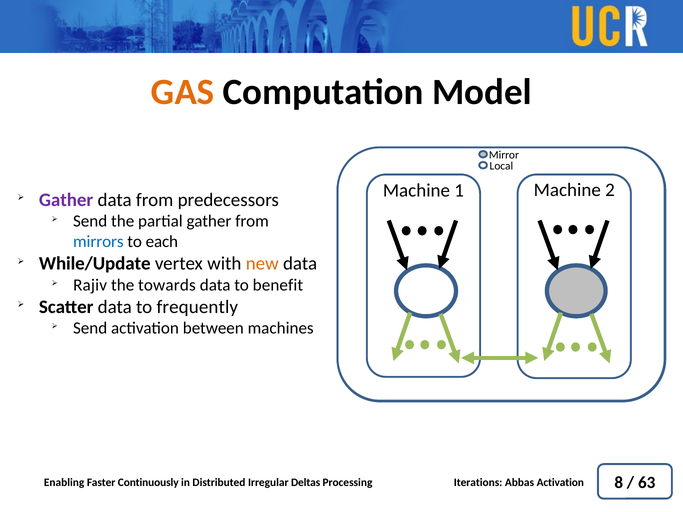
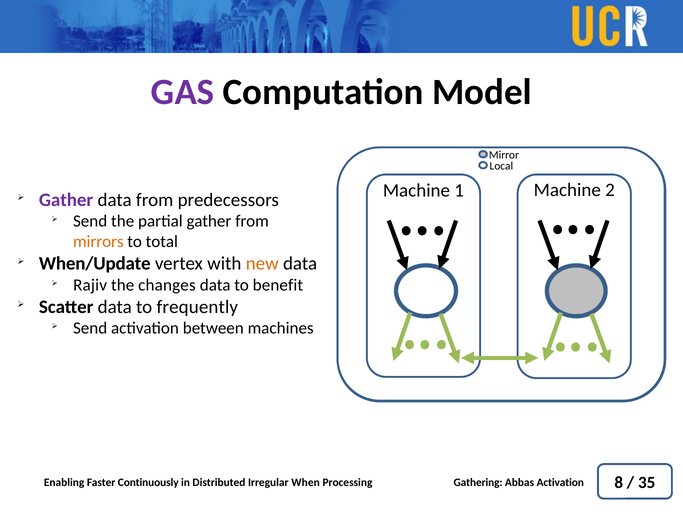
GAS colour: orange -> purple (183, 92)
mirrors colour: blue -> orange (98, 242)
each: each -> total (162, 242)
While/Update: While/Update -> When/Update (95, 264)
towards: towards -> changes (167, 285)
63: 63 -> 35 (647, 483)
Deltas: Deltas -> When (306, 483)
Iterations: Iterations -> Gathering (478, 483)
